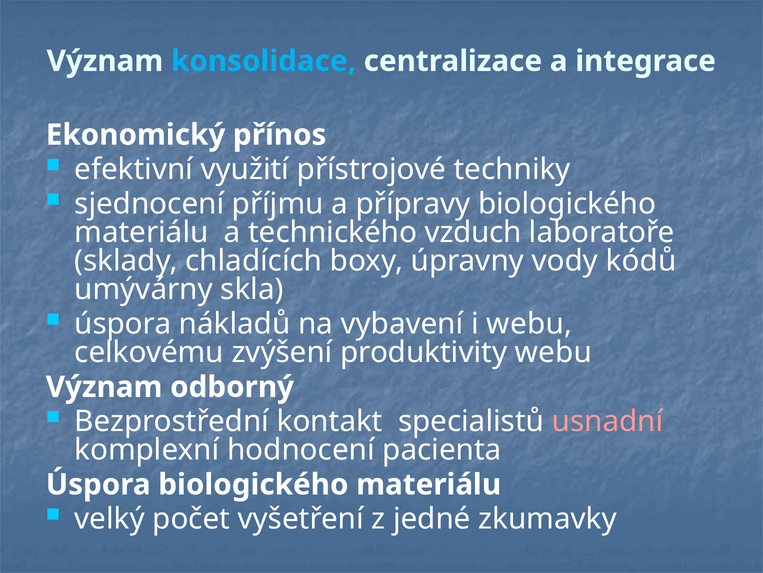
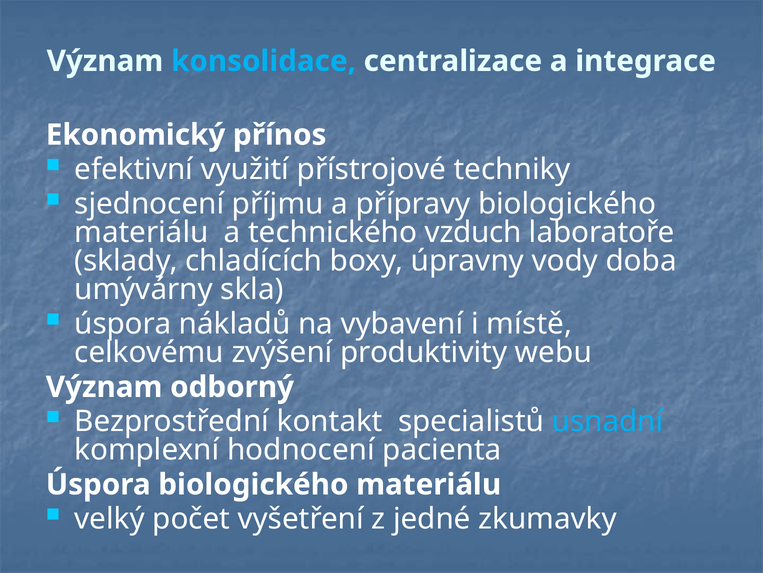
kódů: kódů -> doba (641, 261)
i webu: webu -> místě (529, 324)
usnadní colour: pink -> light blue (608, 421)
